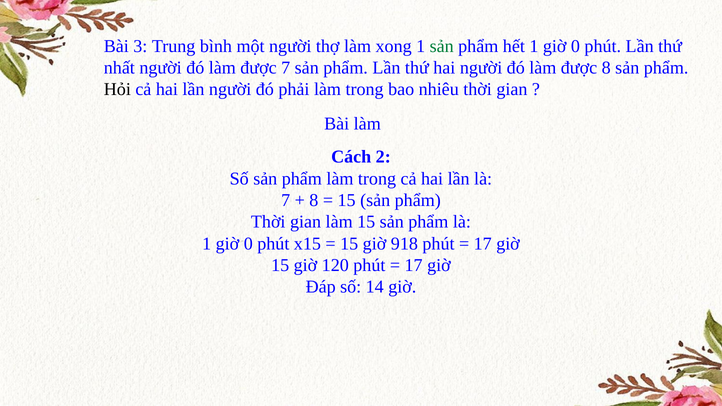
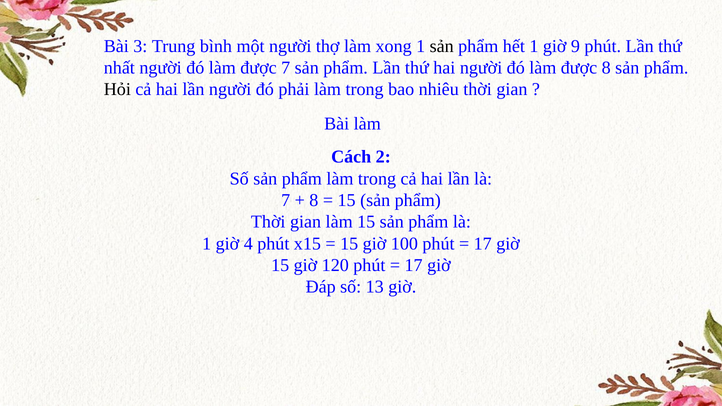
sản colour: green -> black (442, 46)
hết 1 giờ 0: 0 -> 9 (575, 46)
0: 0 -> 4 (248, 244)
918: 918 -> 100 (404, 244)
14: 14 -> 13 (375, 287)
